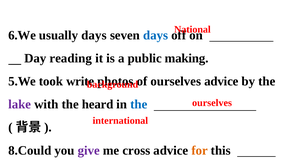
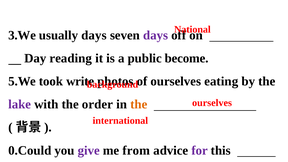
6.We: 6.We -> 3.We (22, 35)
days colour: blue -> purple (156, 35)
making: making -> become (187, 58)
ourselves advice: advice -> eating (221, 81)
heard: heard -> order (97, 104)
the colour: blue -> orange (139, 104)
8.Could: 8.Could -> 0.Could (30, 150)
cross: cross -> from (136, 150)
for colour: orange -> purple (200, 150)
